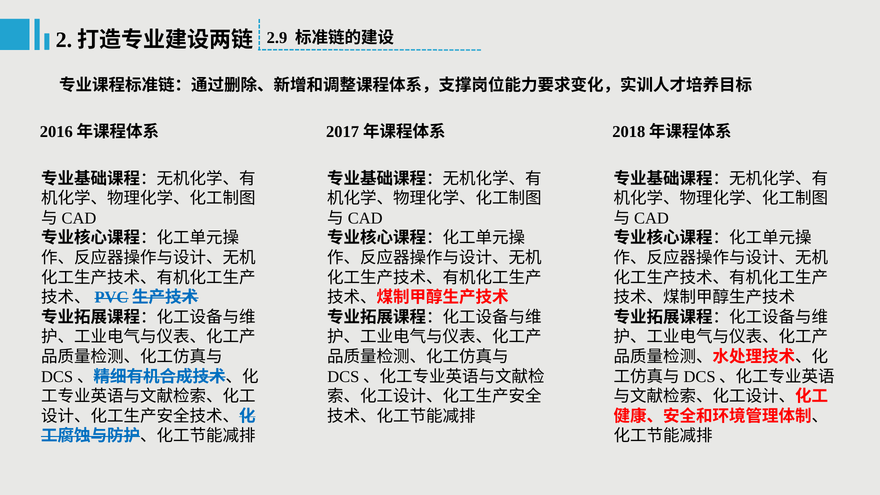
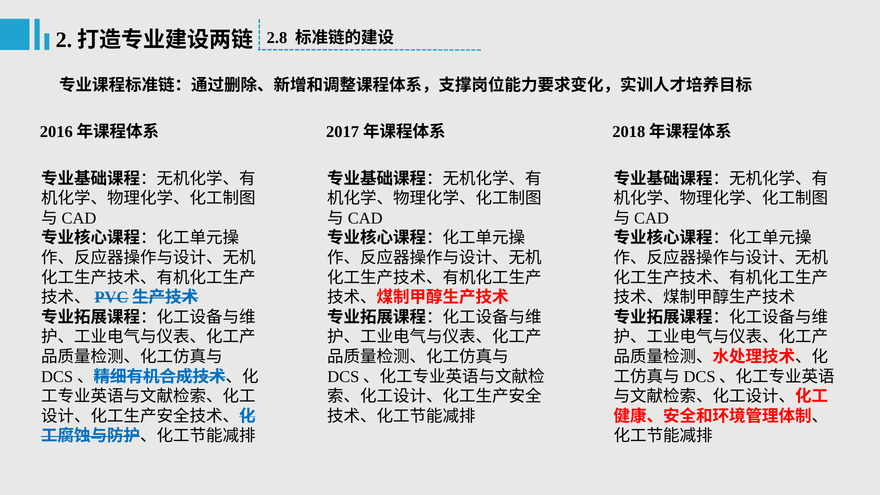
2.9: 2.9 -> 2.8 (277, 38)
